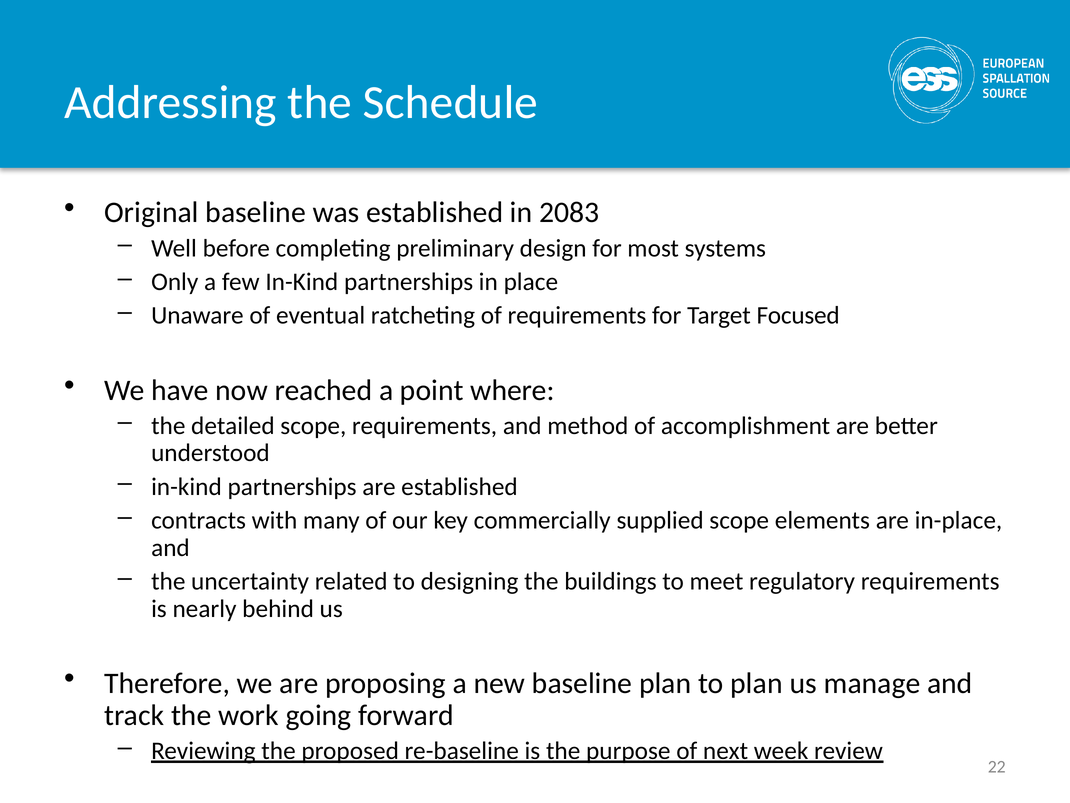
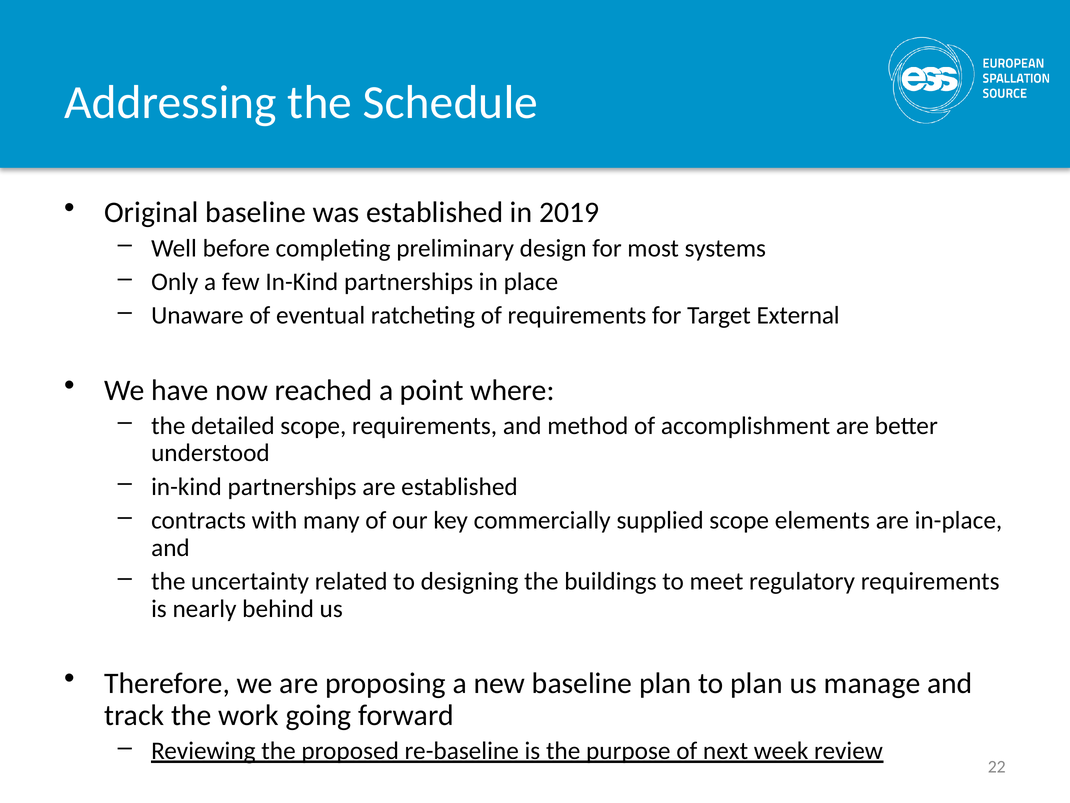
2083: 2083 -> 2019 (569, 213)
Focused: Focused -> External (798, 315)
